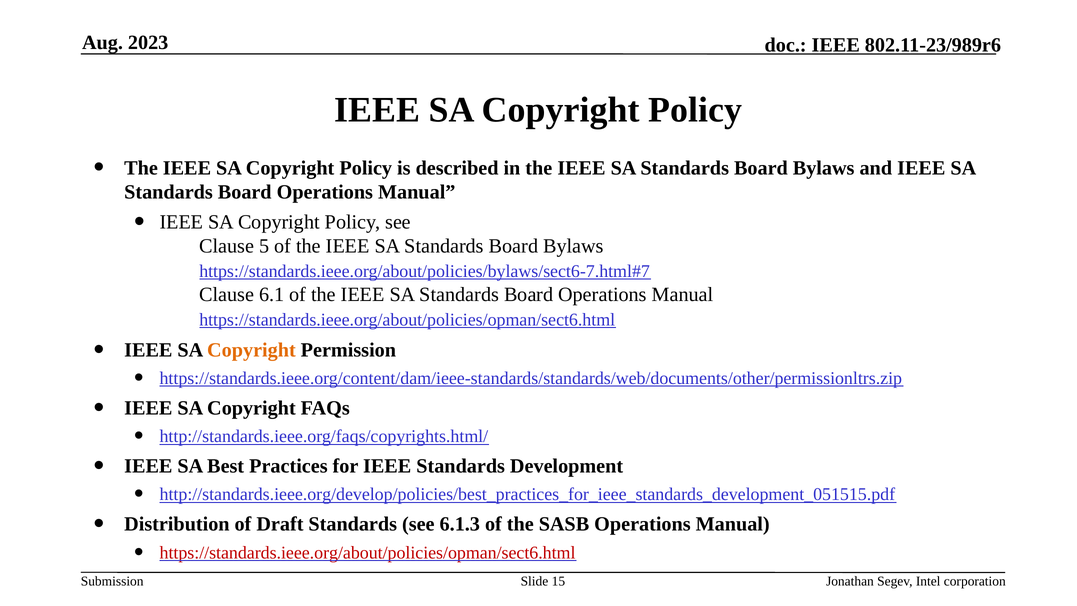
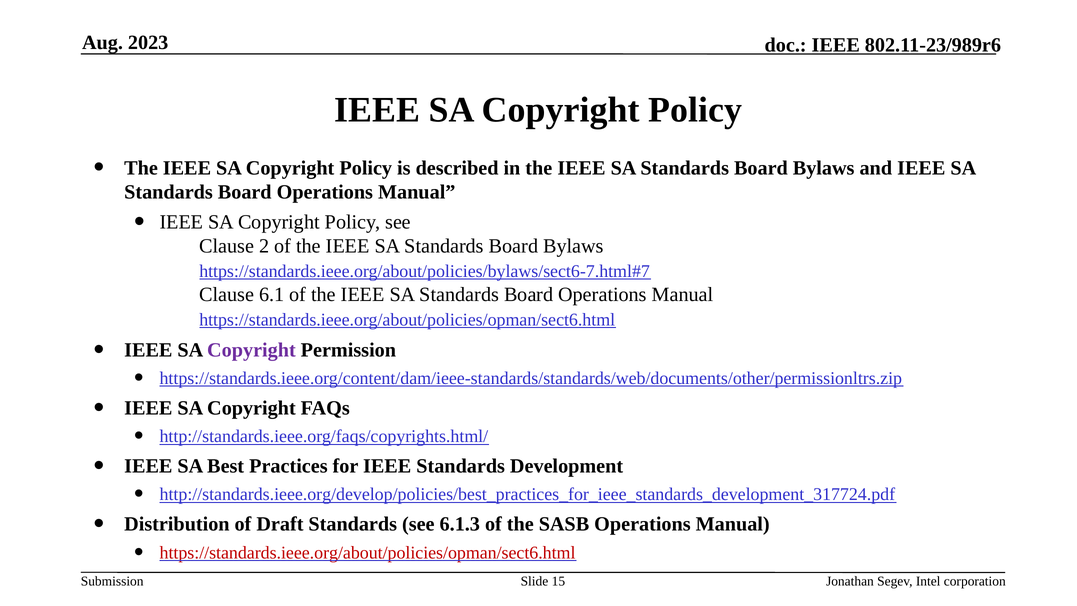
5: 5 -> 2 (264, 246)
Copyright colour: orange -> purple (251, 350)
http://standards.ieee.org/develop/policies/best_practices_for_ieee_standards_development_051515.pdf: http://standards.ieee.org/develop/policies/best_practices_for_ieee_standards_development_051515.pdf -> http://standards.ieee.org/develop/policies/best_practices_for_ieee_standards_development_317724.pdf (527, 494)
